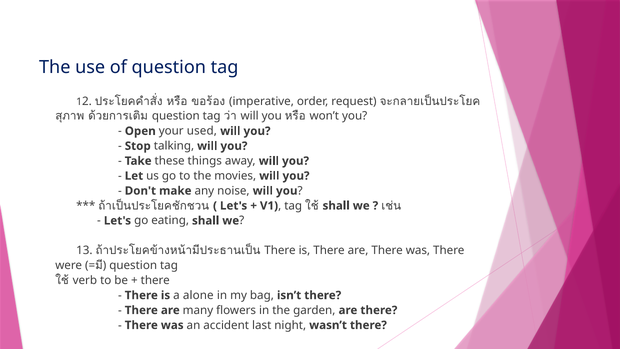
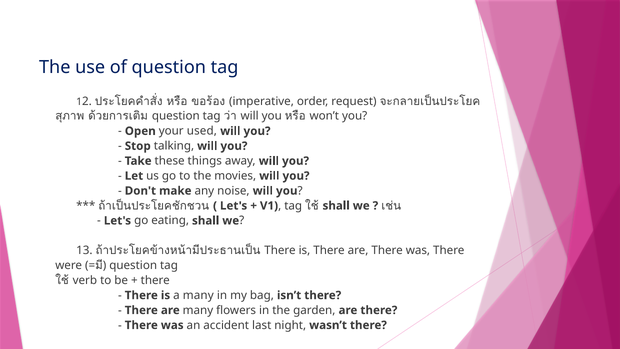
a alone: alone -> many (198, 295)
